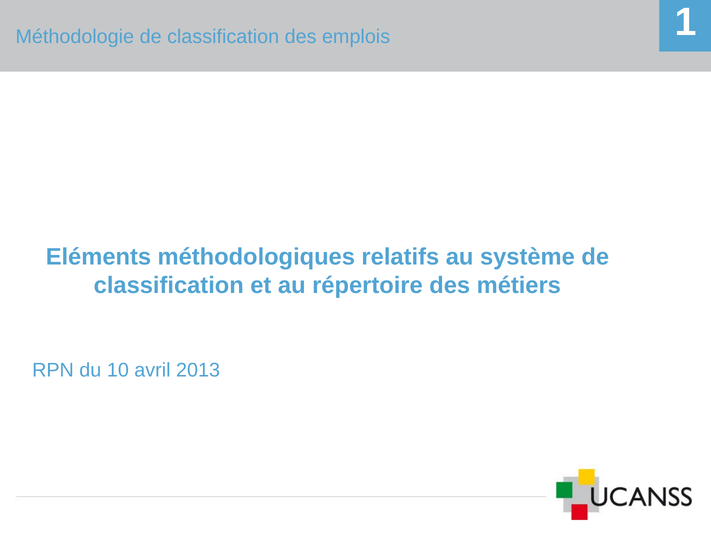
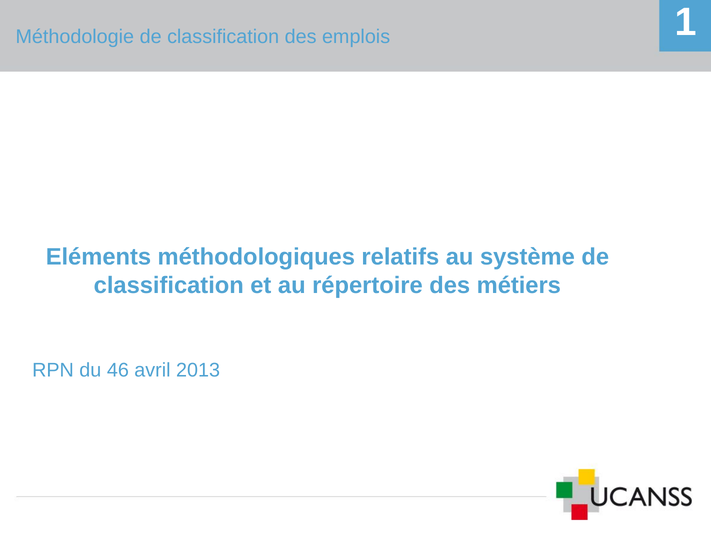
10: 10 -> 46 (118, 371)
